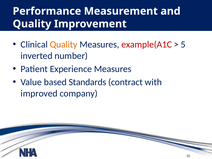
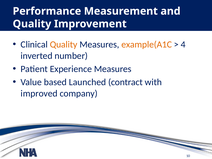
example(A1C colour: red -> orange (147, 44)
5: 5 -> 4 (183, 44)
Standards: Standards -> Launched (87, 82)
